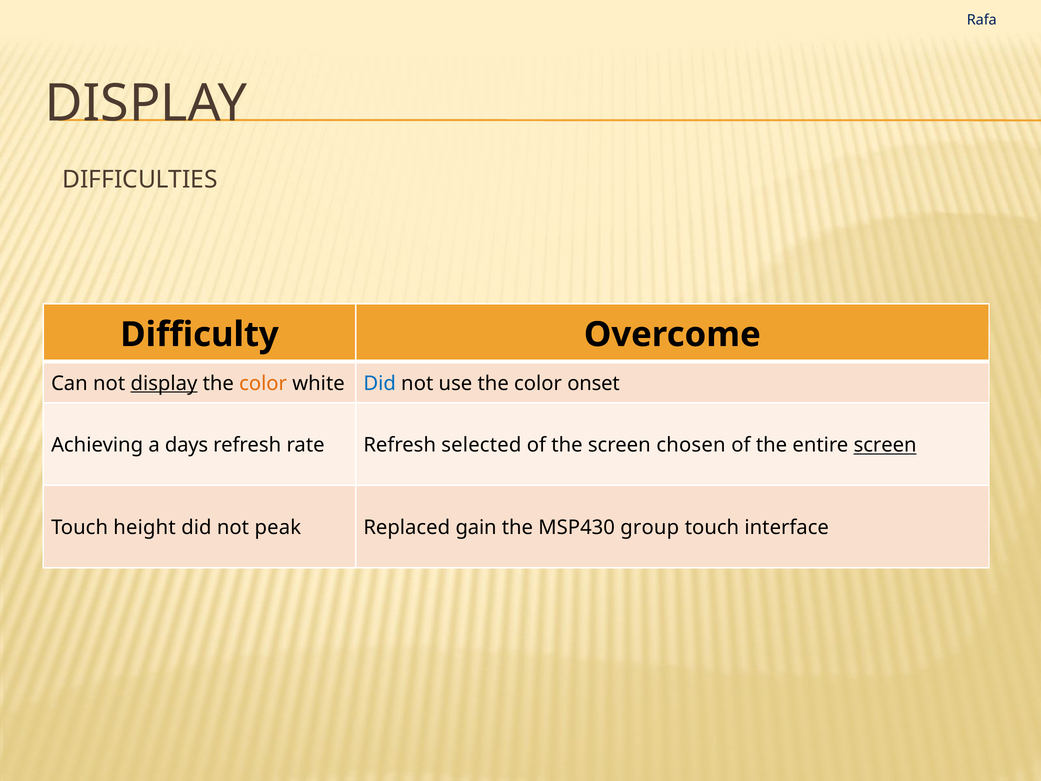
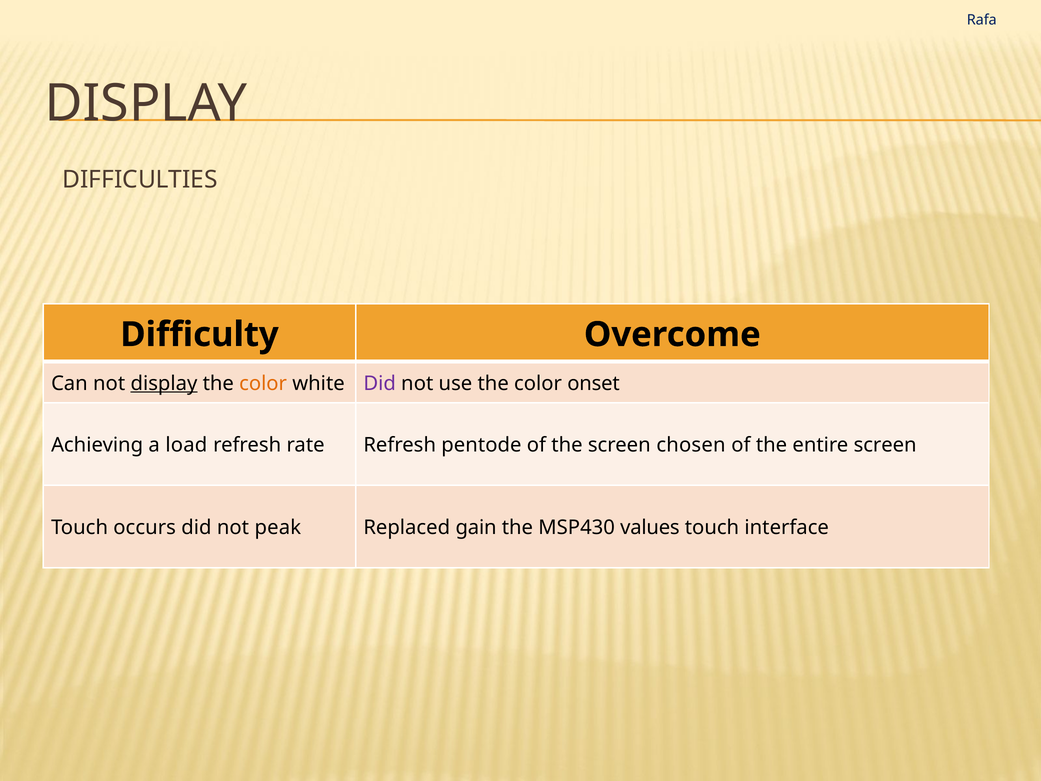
Did colour: blue -> purple (380, 383)
days: days -> load (186, 445)
selected: selected -> pentode (481, 445)
screen underline: present -> none (885, 445)
height: height -> occurs (145, 528)
group: group -> values (650, 528)
